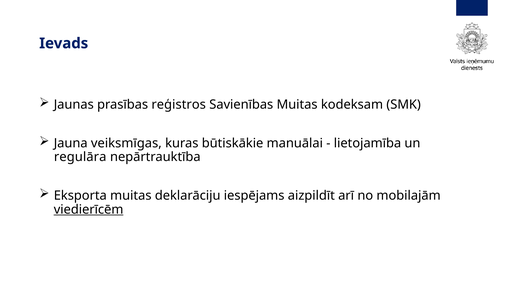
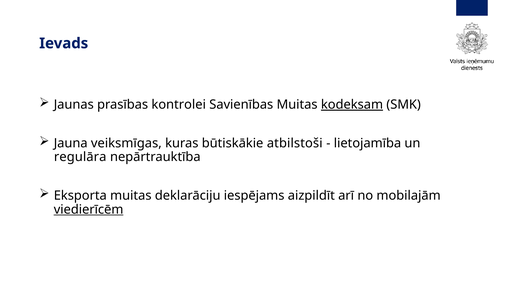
reģistros: reģistros -> kontrolei (179, 104)
kodeksam underline: none -> present (352, 104)
manuālai: manuālai -> atbilstoši (295, 143)
